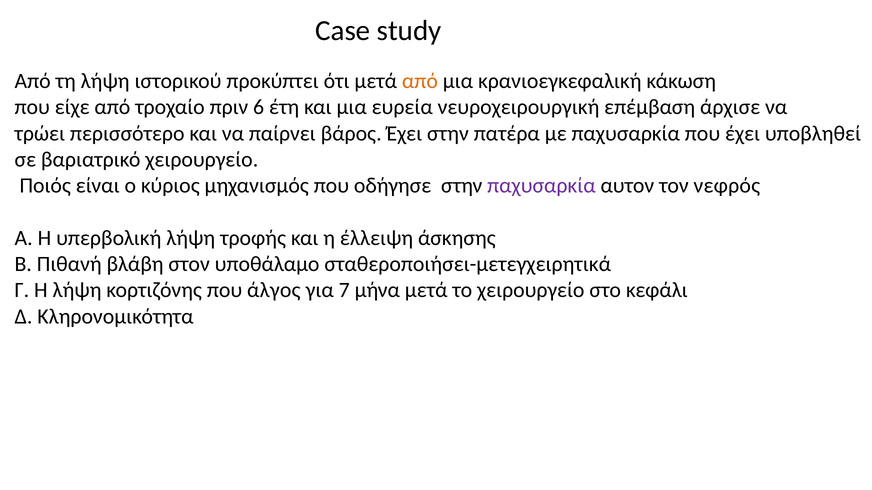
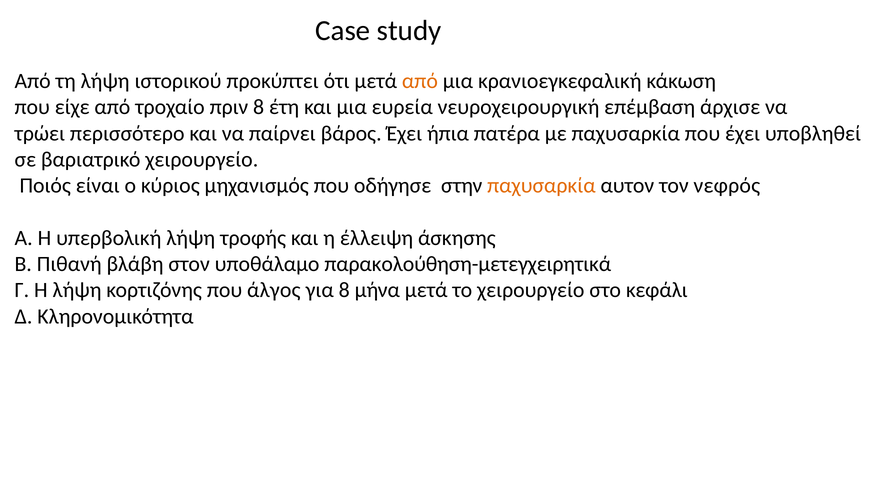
πριν 6: 6 -> 8 (259, 107)
Έχει στην: στην -> ήπια (448, 134)
παχυσαρκία colour: purple -> orange (541, 186)
σταθεροποιήσει-μετεγχειρητικά: σταθεροποιήσει-μετεγχειρητικά -> παρακολούθηση-μετεγχειρητικά (468, 264)
για 7: 7 -> 8 (344, 291)
